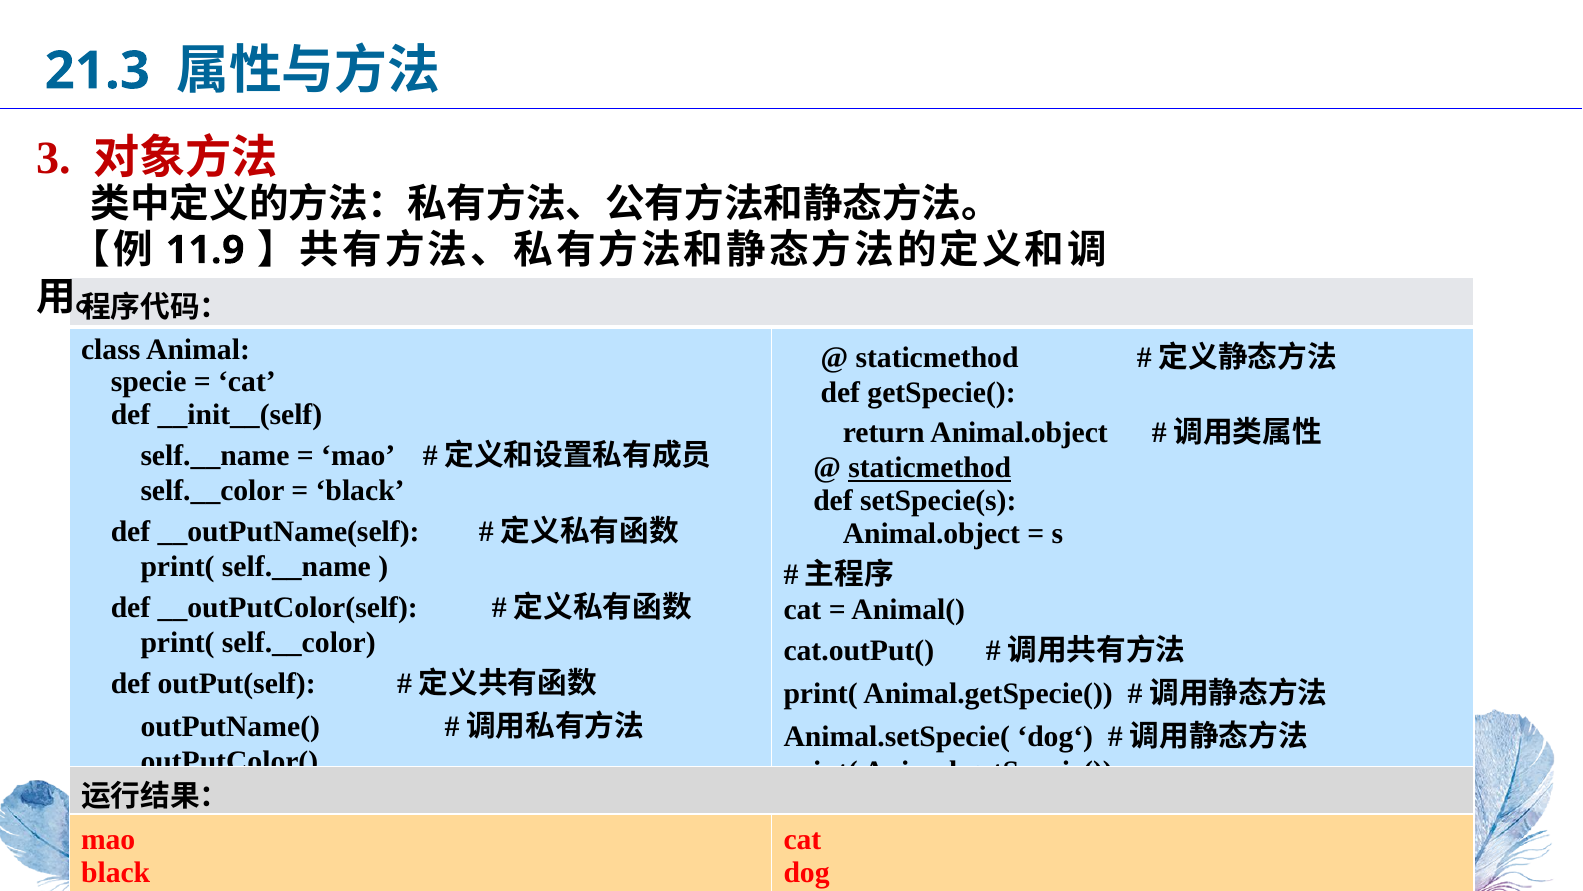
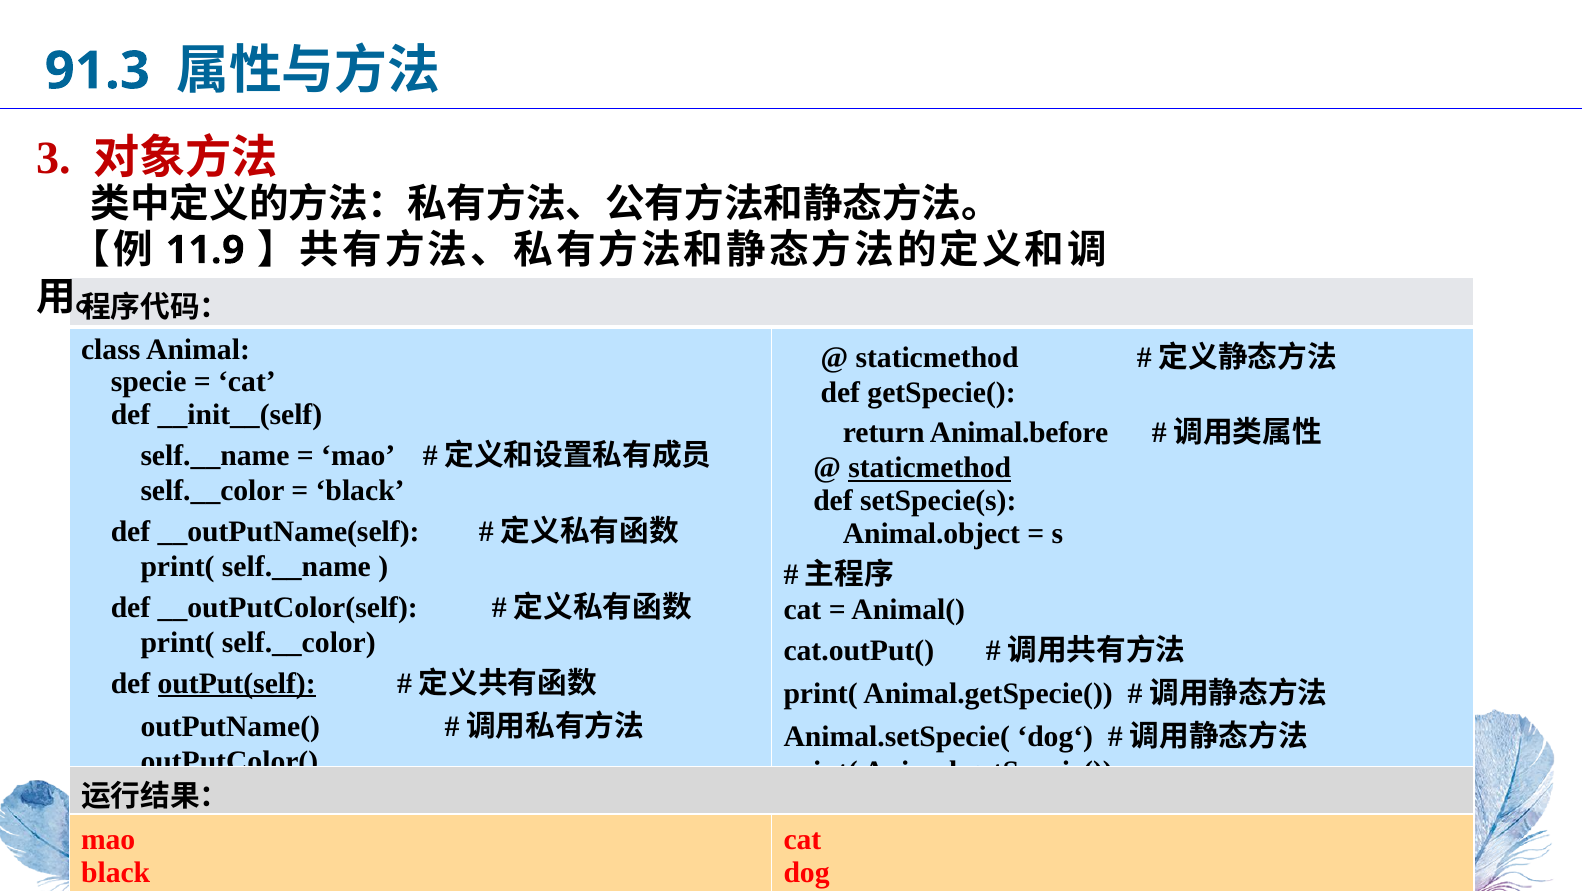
21.3: 21.3 -> 91.3 (97, 71)
return Animal.object: Animal.object -> Animal.before (1019, 433)
outPut(self underline: none -> present (237, 683)
